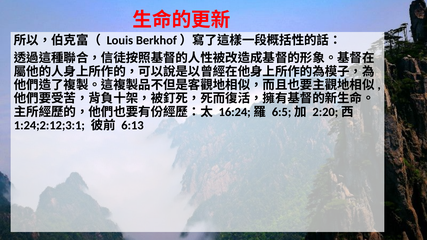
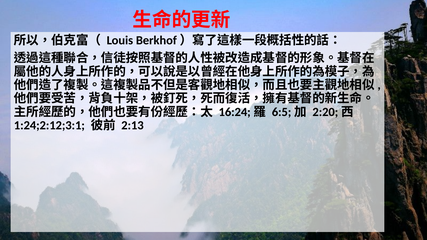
6:13: 6:13 -> 2:13 (132, 125)
